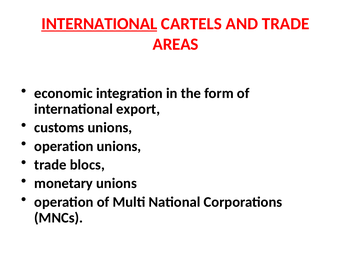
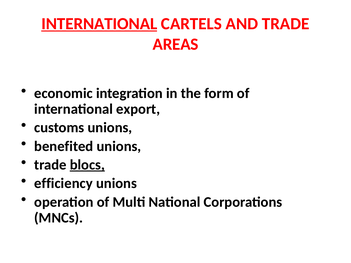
operation: operation -> benefited (64, 146)
blocs underline: none -> present (87, 165)
monetary: monetary -> efficiency (63, 184)
